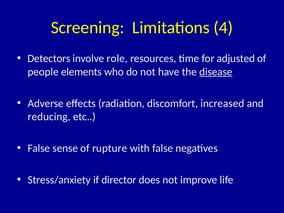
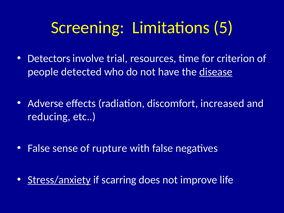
4: 4 -> 5 (223, 27)
role: role -> trial (117, 59)
adjusted: adjusted -> criterion (236, 59)
elements: elements -> detected (81, 72)
Stress/anxiety underline: none -> present (59, 180)
director: director -> scarring (119, 180)
